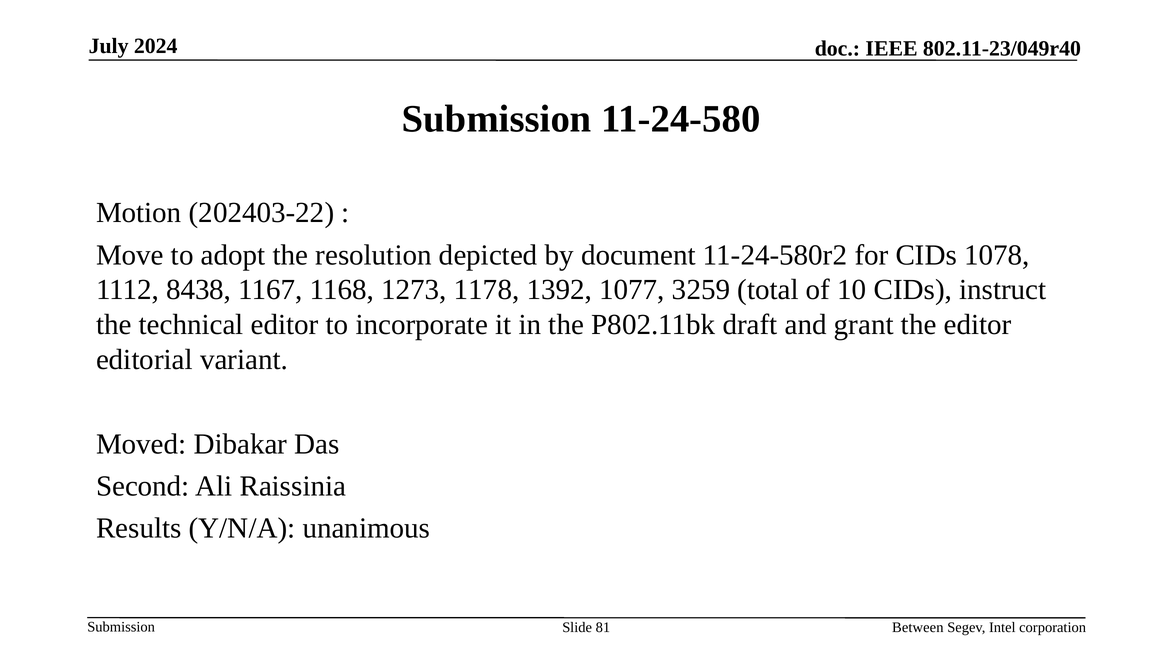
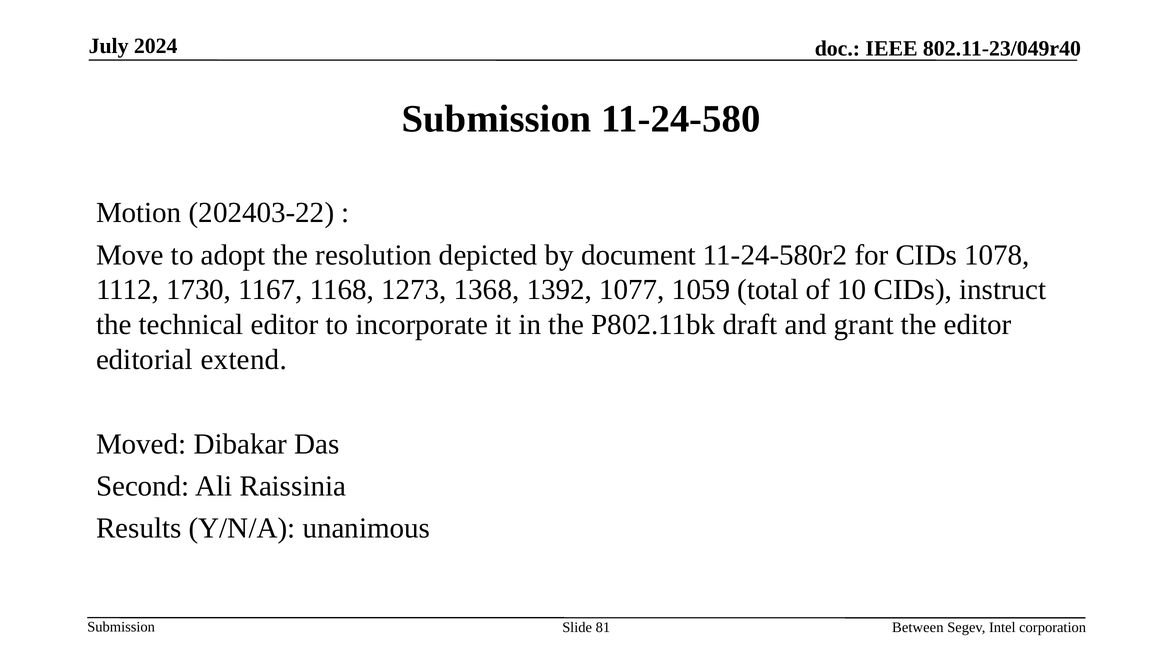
8438: 8438 -> 1730 (199, 290)
1178: 1178 -> 1368 (487, 290)
3259: 3259 -> 1059 (701, 290)
variant: variant -> extend (244, 360)
